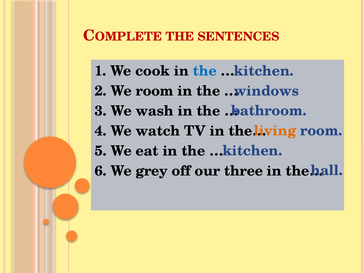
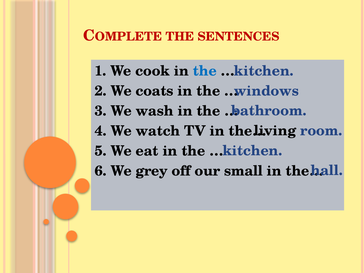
We room: room -> coats (155, 91)
living colour: orange -> black (275, 131)
three: three -> small (244, 171)
